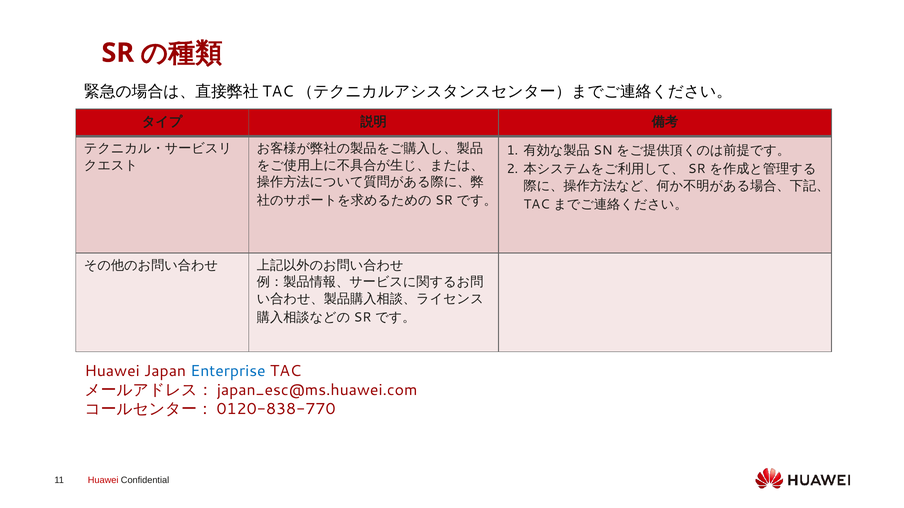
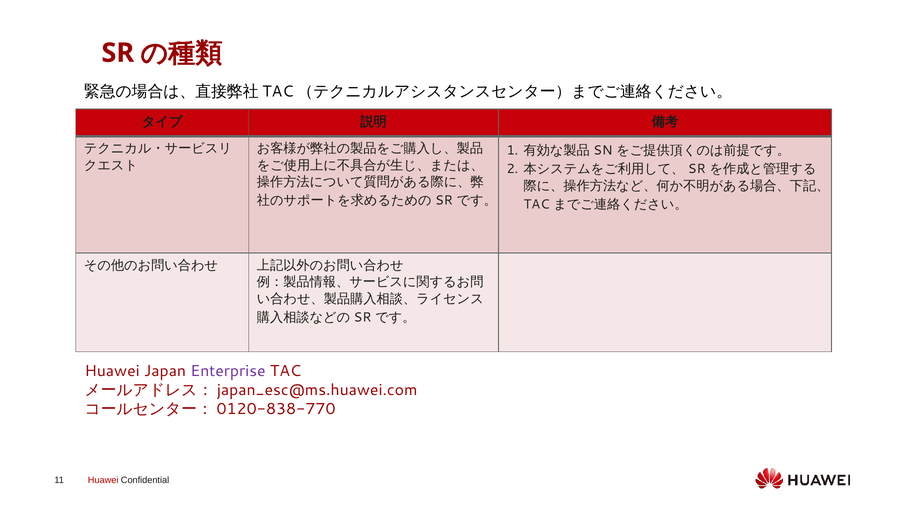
Enterprise colour: blue -> purple (228, 371)
